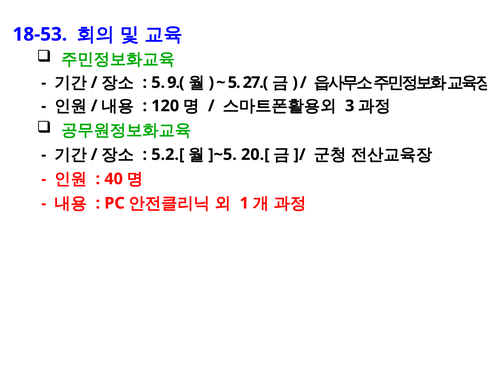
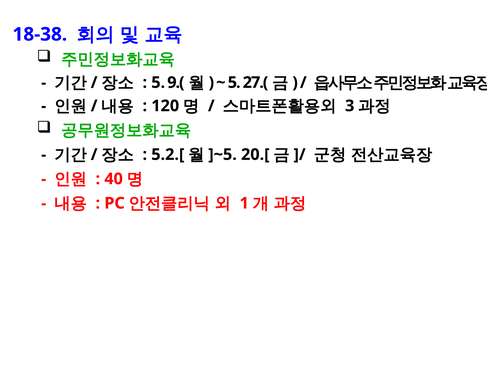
18-53: 18-53 -> 18-38 (40, 34)
